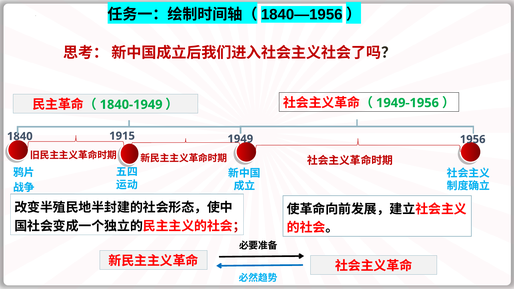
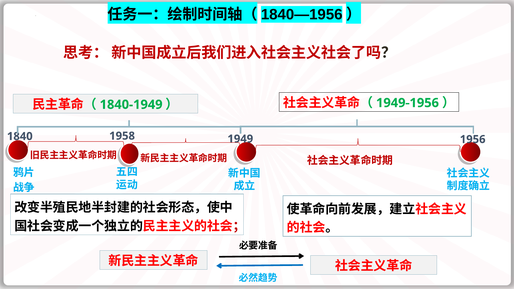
1915: 1915 -> 1958 (122, 136)
